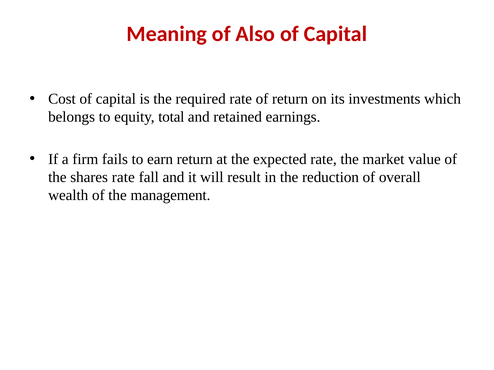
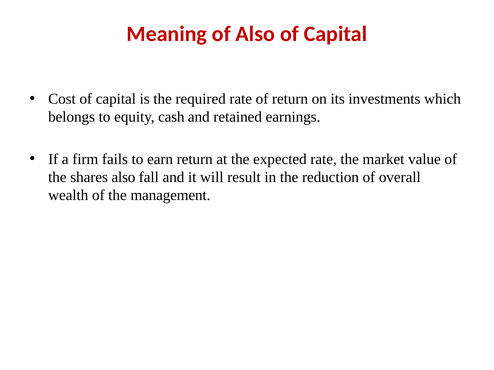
total: total -> cash (171, 117)
shares rate: rate -> also (123, 177)
